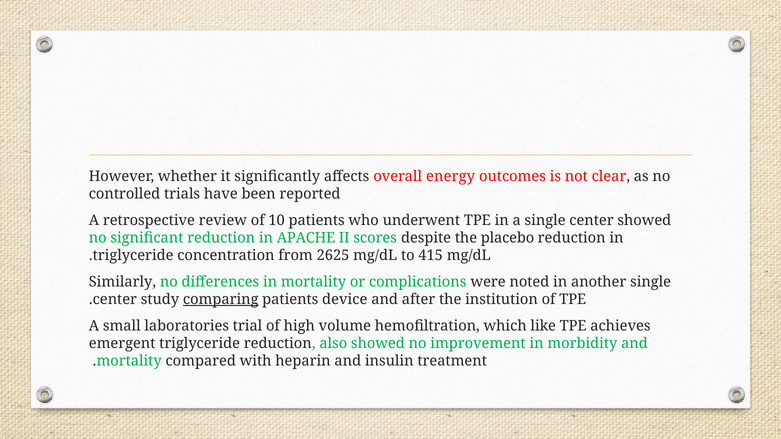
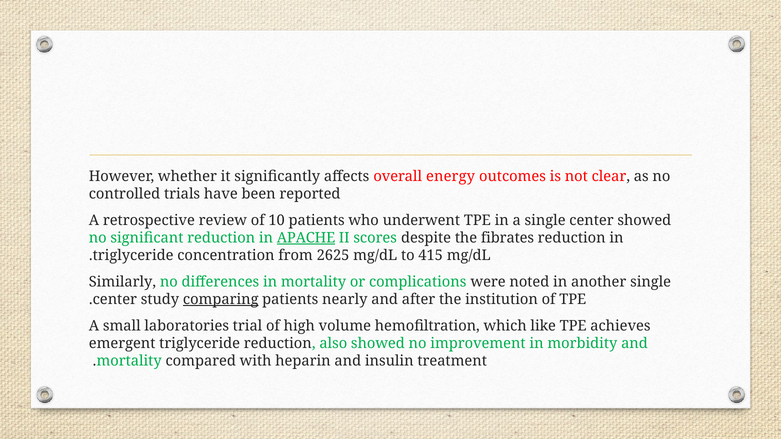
APACHE underline: none -> present (306, 238)
placebo: placebo -> fibrates (507, 238)
device: device -> nearly (345, 300)
